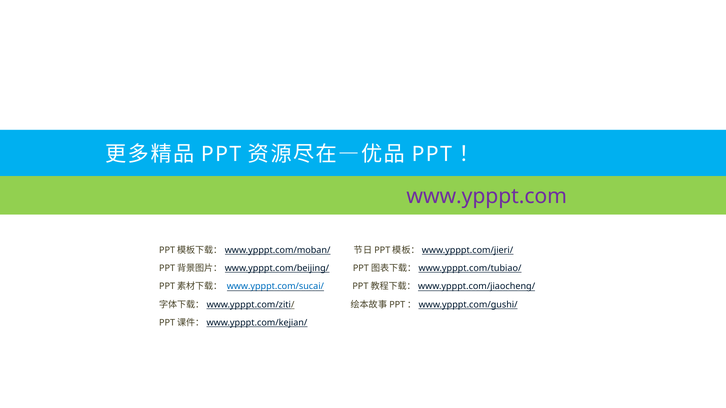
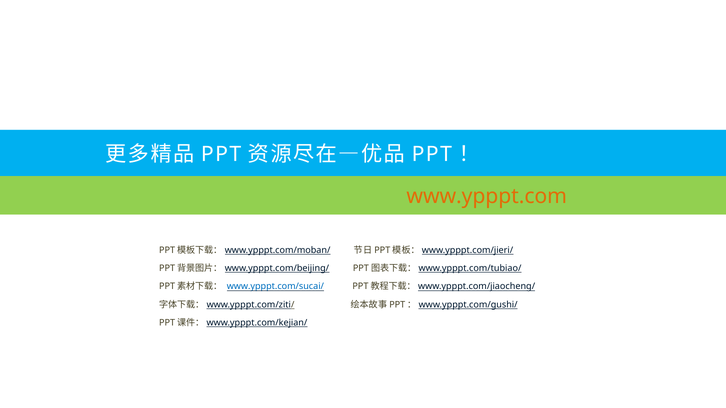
www.ypppt.com colour: purple -> orange (487, 197)
